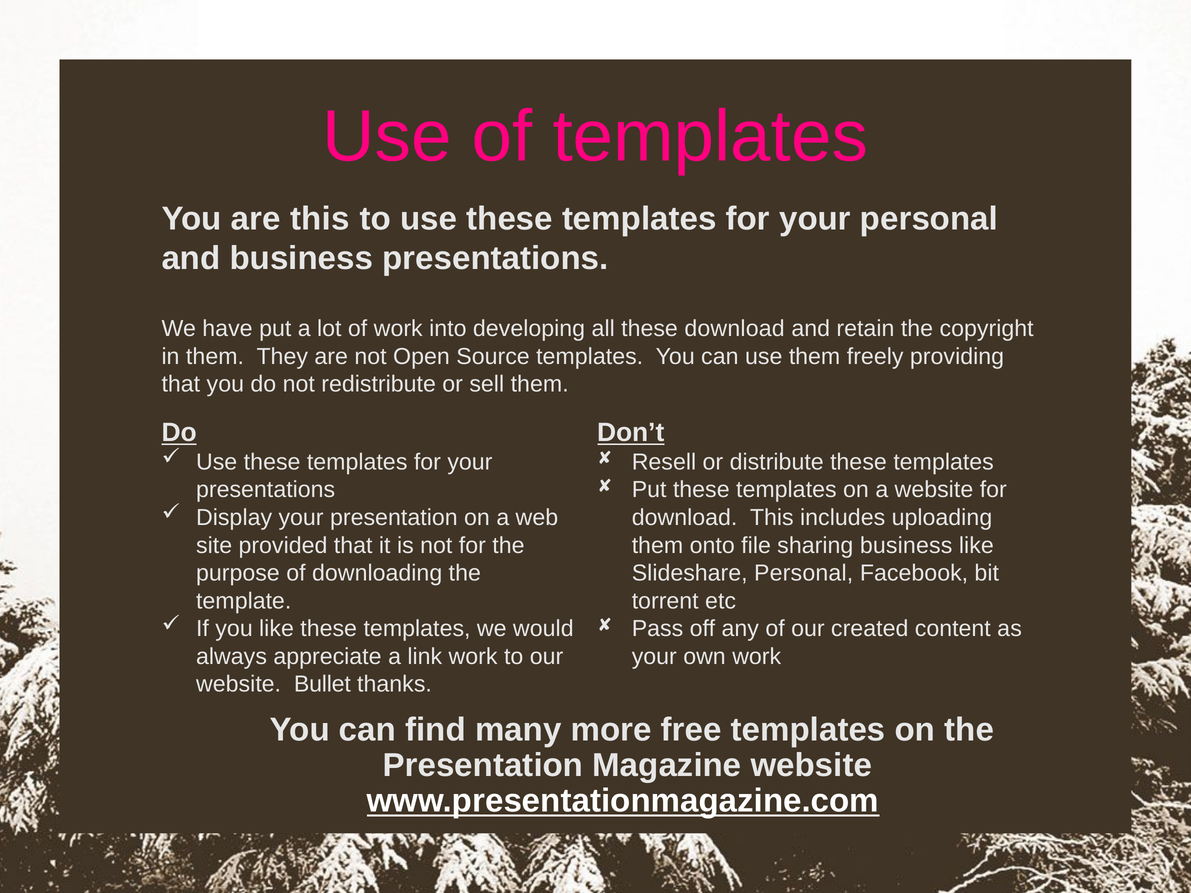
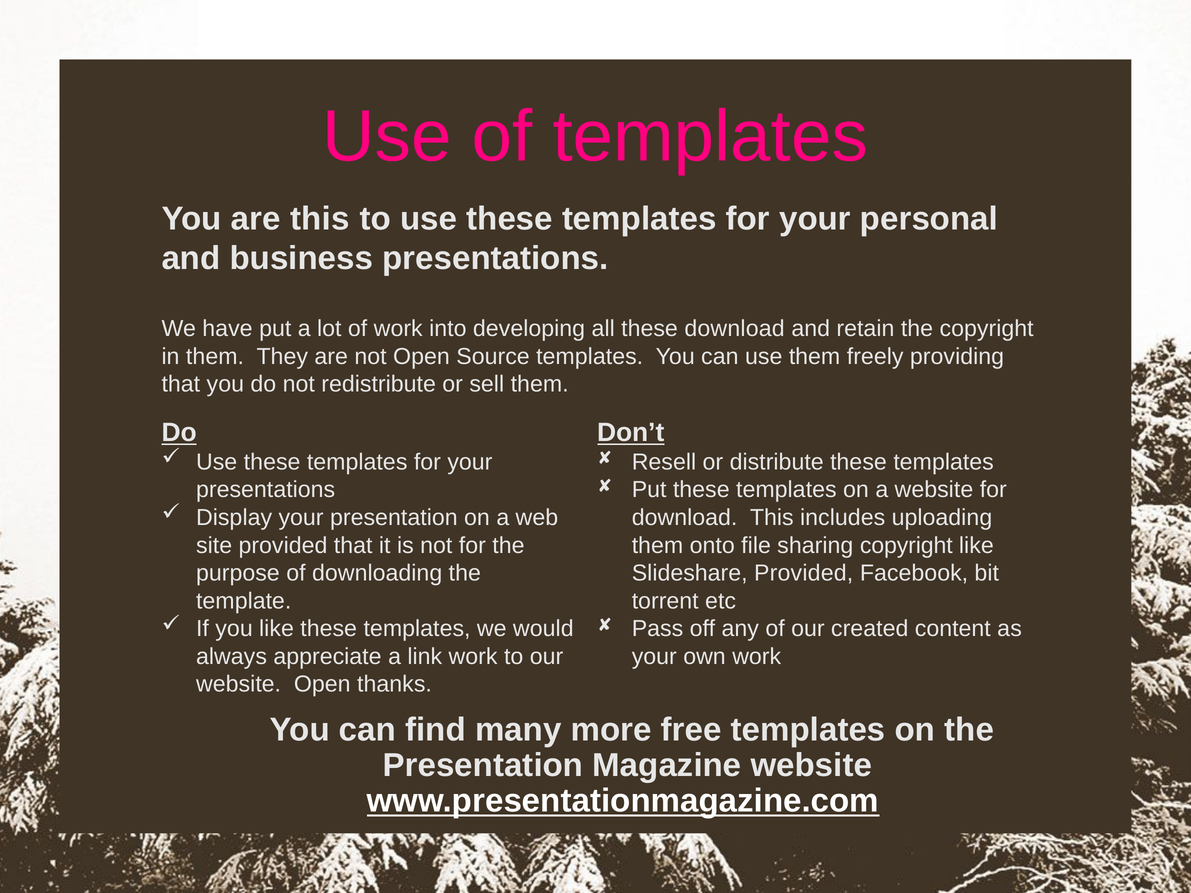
sharing business: business -> copyright (906, 546)
Slideshare Personal: Personal -> Provided (804, 573)
website Bullet: Bullet -> Open (322, 685)
